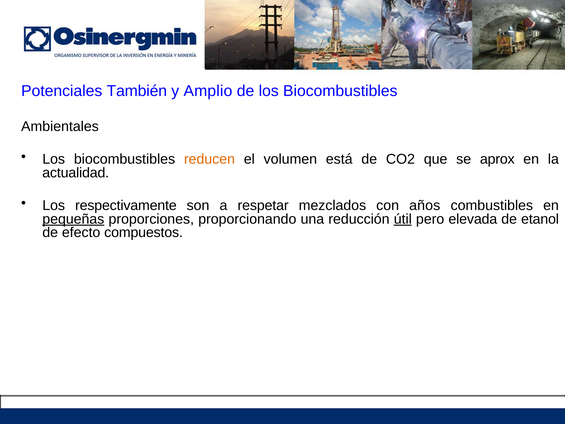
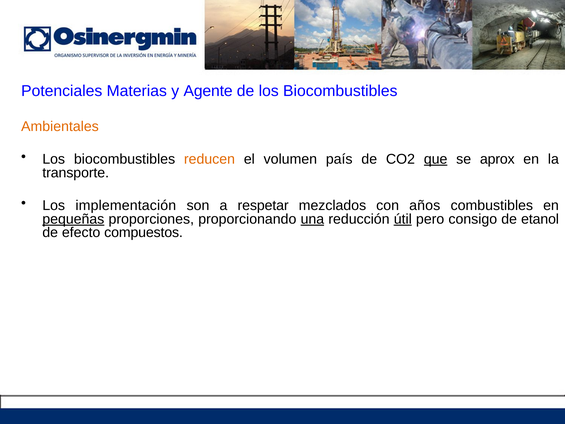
También: También -> Materias (137, 91)
Amplio: Amplio -> Agente (208, 91)
Ambientales colour: black -> orange (60, 126)
está: está -> país (339, 159)
que underline: none -> present (436, 159)
actualidad: actualidad -> transporte (76, 173)
respectivamente: respectivamente -> implementación (126, 205)
una underline: none -> present (312, 219)
elevada: elevada -> consigo (473, 219)
